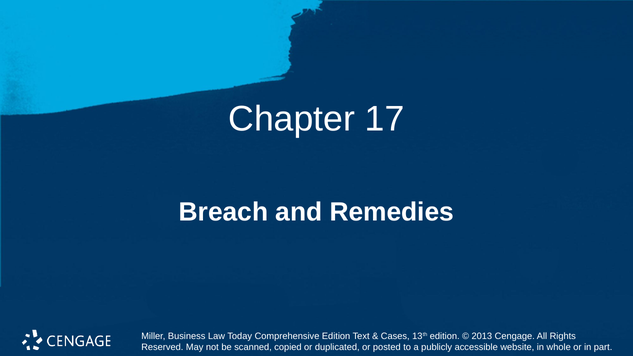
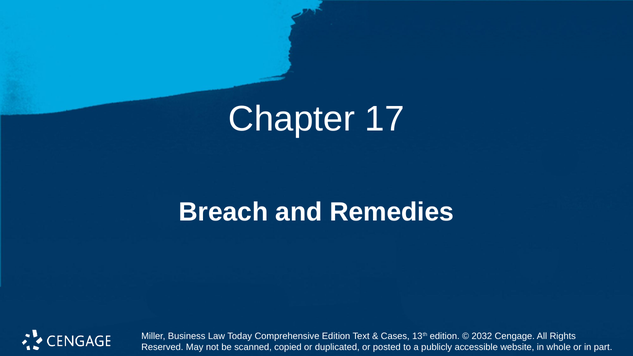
2013: 2013 -> 2032 (482, 336)
